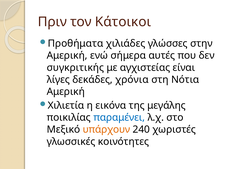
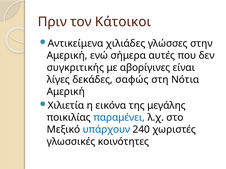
Προθήματα: Προθήματα -> Αντικείμενα (76, 44)
αγχιστείας: αγχιστείας -> αβορίγινες (145, 68)
χρόνια: χρόνια -> σαφώς (132, 80)
υπάρχουν colour: orange -> blue (106, 130)
